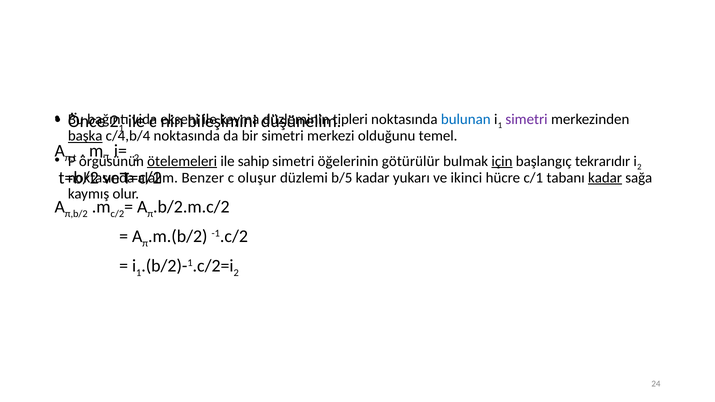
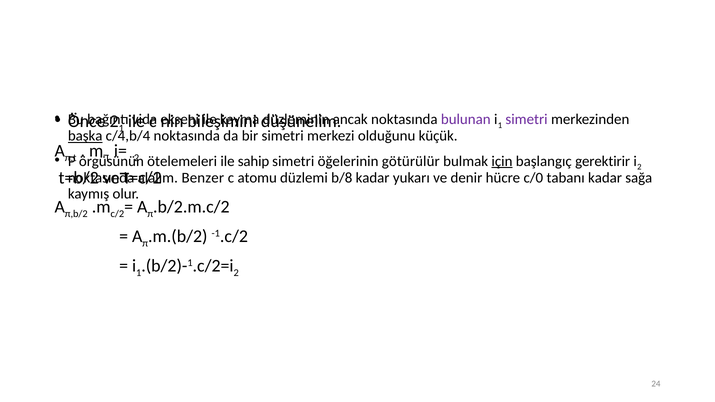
tipleri: tipleri -> ancak (350, 119)
bulunan colour: blue -> purple (466, 119)
temel: temel -> küçük (438, 136)
ötelemeleri underline: present -> none (182, 161)
tekrarıdır: tekrarıdır -> gerektirir (603, 161)
oluşur: oluşur -> atomu (257, 178)
b/5: b/5 -> b/8 (342, 178)
ikinci: ikinci -> denir (466, 178)
c/1: c/1 -> c/0 (533, 178)
kadar underline: present -> none (605, 178)
